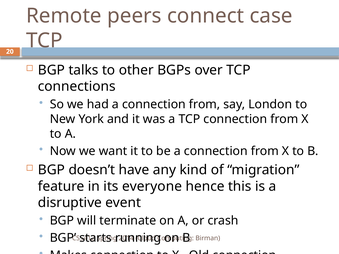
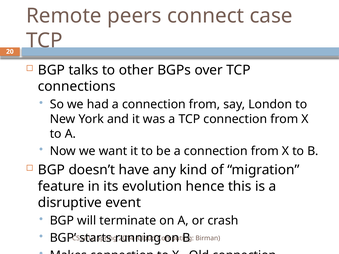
everyone: everyone -> evolution (152, 187)
